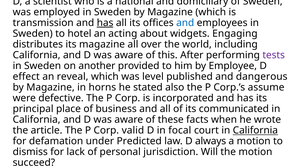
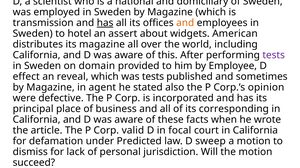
and colour: blue -> orange (185, 23)
acting: acting -> assert (123, 34)
Engaging: Engaging -> American (235, 34)
another: another -> domain (97, 66)
was level: level -> tests (153, 77)
dangerous: dangerous -> sometimes (262, 77)
horns: horns -> agent (102, 88)
assume: assume -> opinion (266, 88)
communicated: communicated -> corresponding (234, 109)
California underline: present -> none (255, 131)
always: always -> sweep (210, 142)
